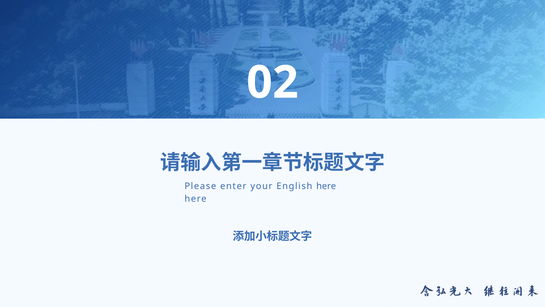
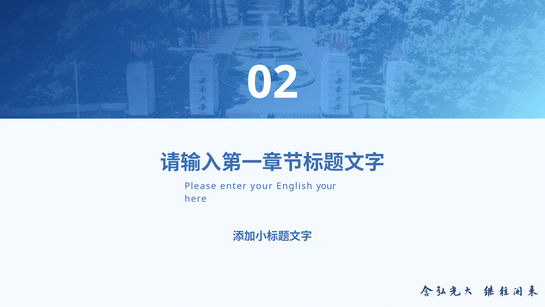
English here: here -> your (326, 186)
